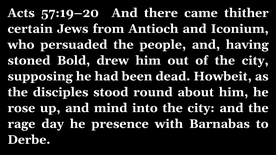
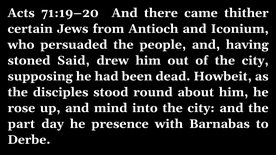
57:19–20: 57:19–20 -> 71:19–20 (70, 13)
Bold: Bold -> Said (73, 61)
rage: rage -> part (21, 124)
